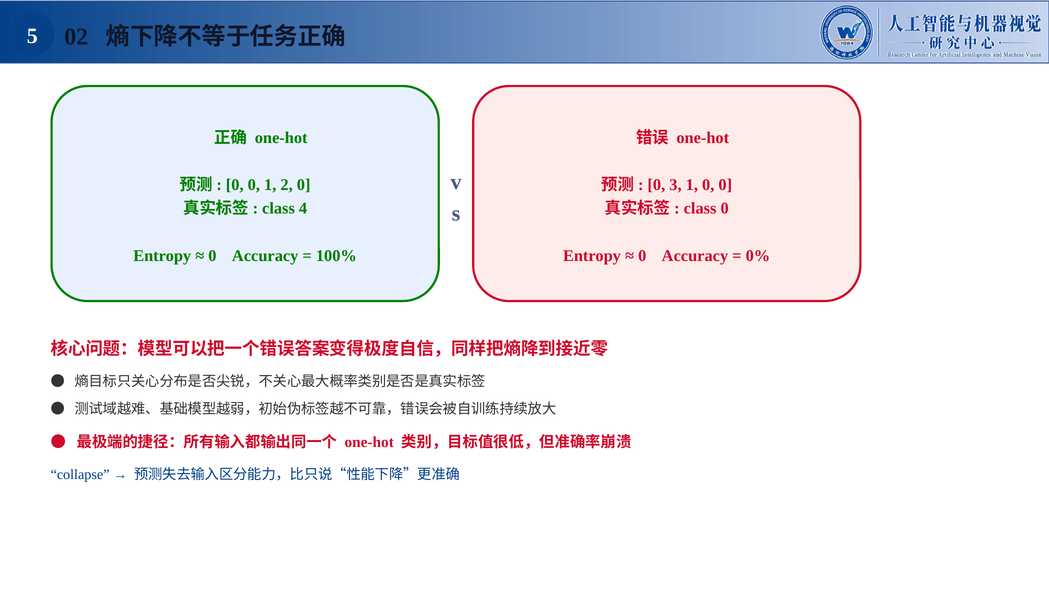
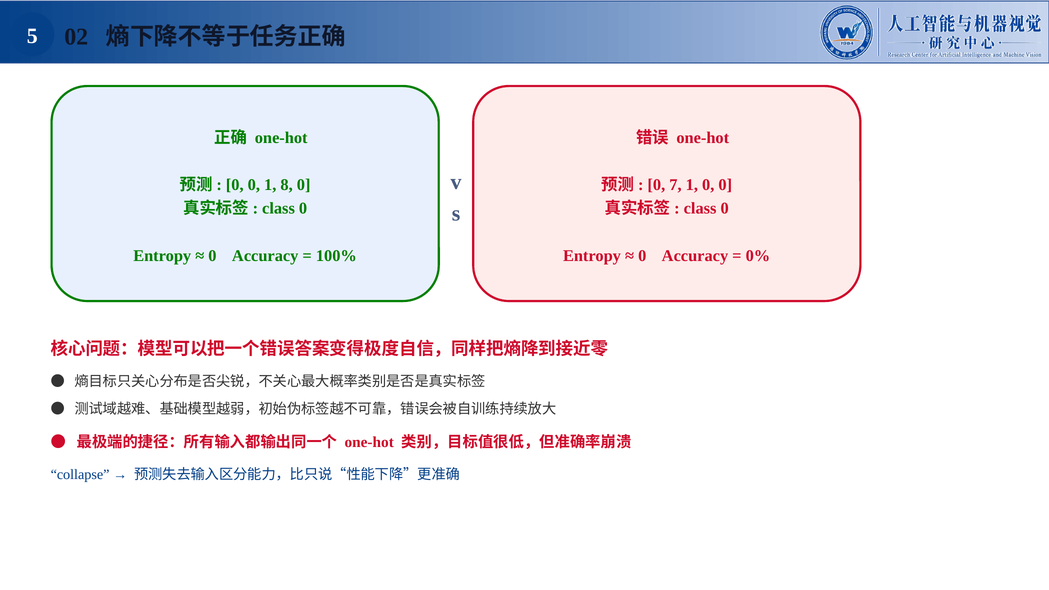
2: 2 -> 8 (287, 185)
3: 3 -> 7 (675, 185)
4: 4 -> 0 (303, 208)
